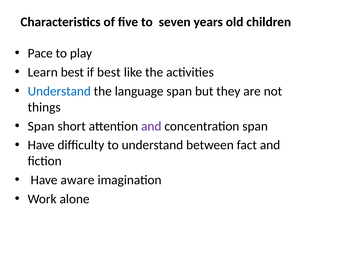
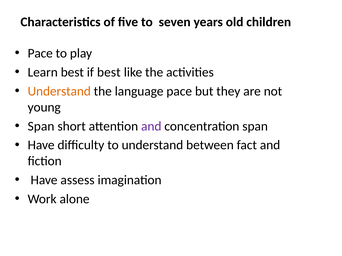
Understand colour: blue -> orange (59, 91)
language span: span -> pace (179, 91)
things: things -> young (44, 107)
aware: aware -> assess (78, 180)
